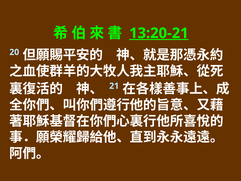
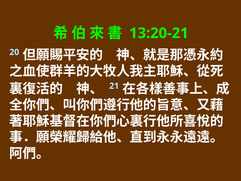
13:20-21 underline: present -> none (159, 33)
